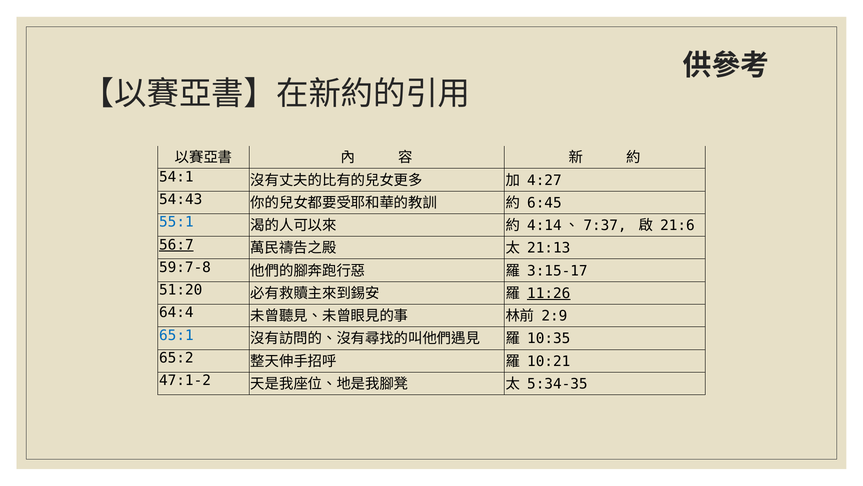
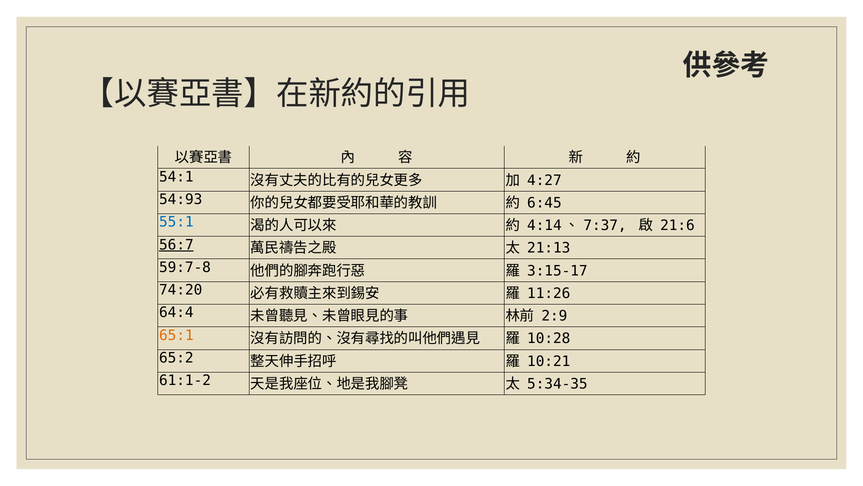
54:43: 54:43 -> 54:93 (181, 199)
51:20: 51:20 -> 74:20 (181, 290)
11:26 underline: present -> none (549, 293)
65:1 colour: blue -> orange (176, 335)
10:35: 10:35 -> 10:28 (549, 338)
47:1-2: 47:1-2 -> 61:1-2 (185, 380)
